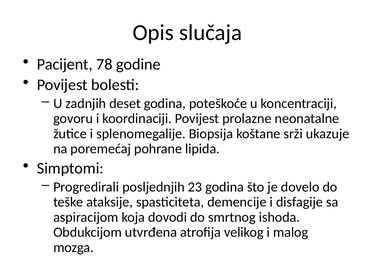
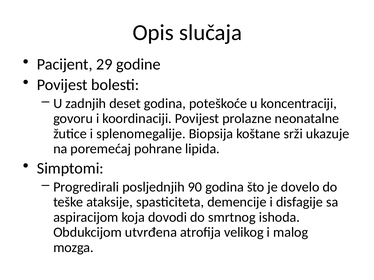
78: 78 -> 29 (104, 65)
23: 23 -> 90 (195, 187)
